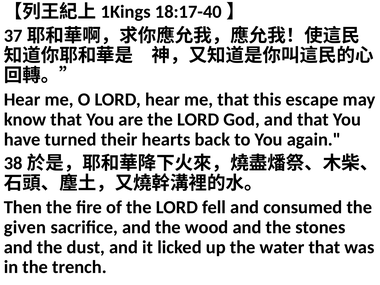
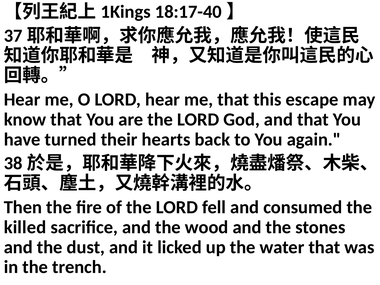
given: given -> killed (25, 227)
